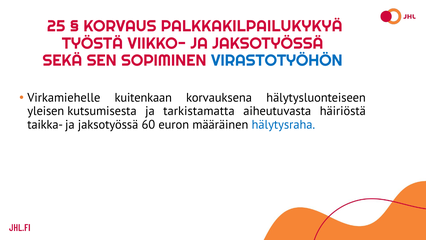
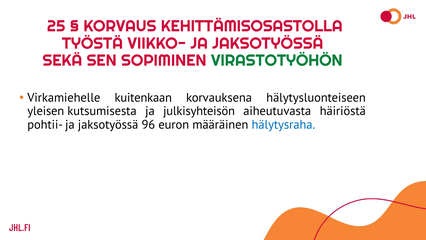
PALKKAKILPAILUKYKYÄ: PALKKAKILPAILUKYKYÄ -> KEHITTÄMISOSASTOLLA (252, 26)
VIRASTOTYÖHÖN colour: blue -> green (277, 61)
tarkistamatta: tarkistamatta -> julkisyhteisön (199, 111)
taikka-: taikka- -> pohtii- (45, 124)
60: 60 -> 96 (148, 124)
